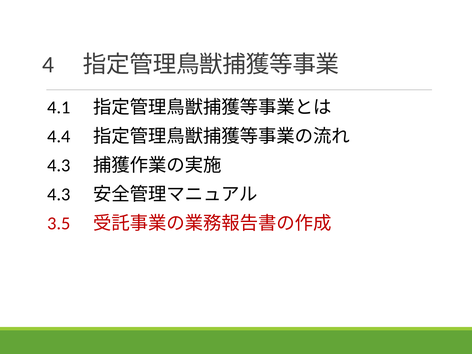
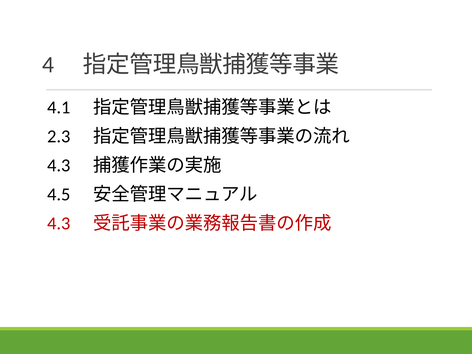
4.4: 4.4 -> 2.3 (59, 136)
4.3: 4.3 -> 4.5 (59, 194)
3.5: 3.5 -> 4.3 (59, 223)
